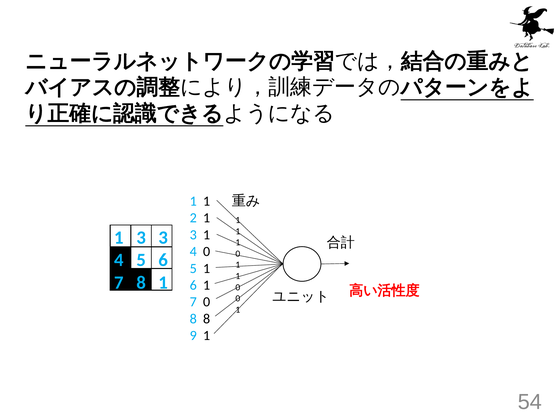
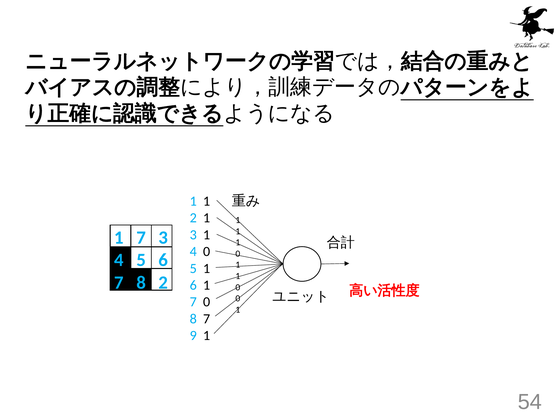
3: 3 -> 7 (141, 238)
8 1: 1 -> 2 (163, 283)
8 8: 8 -> 7 (207, 319)
